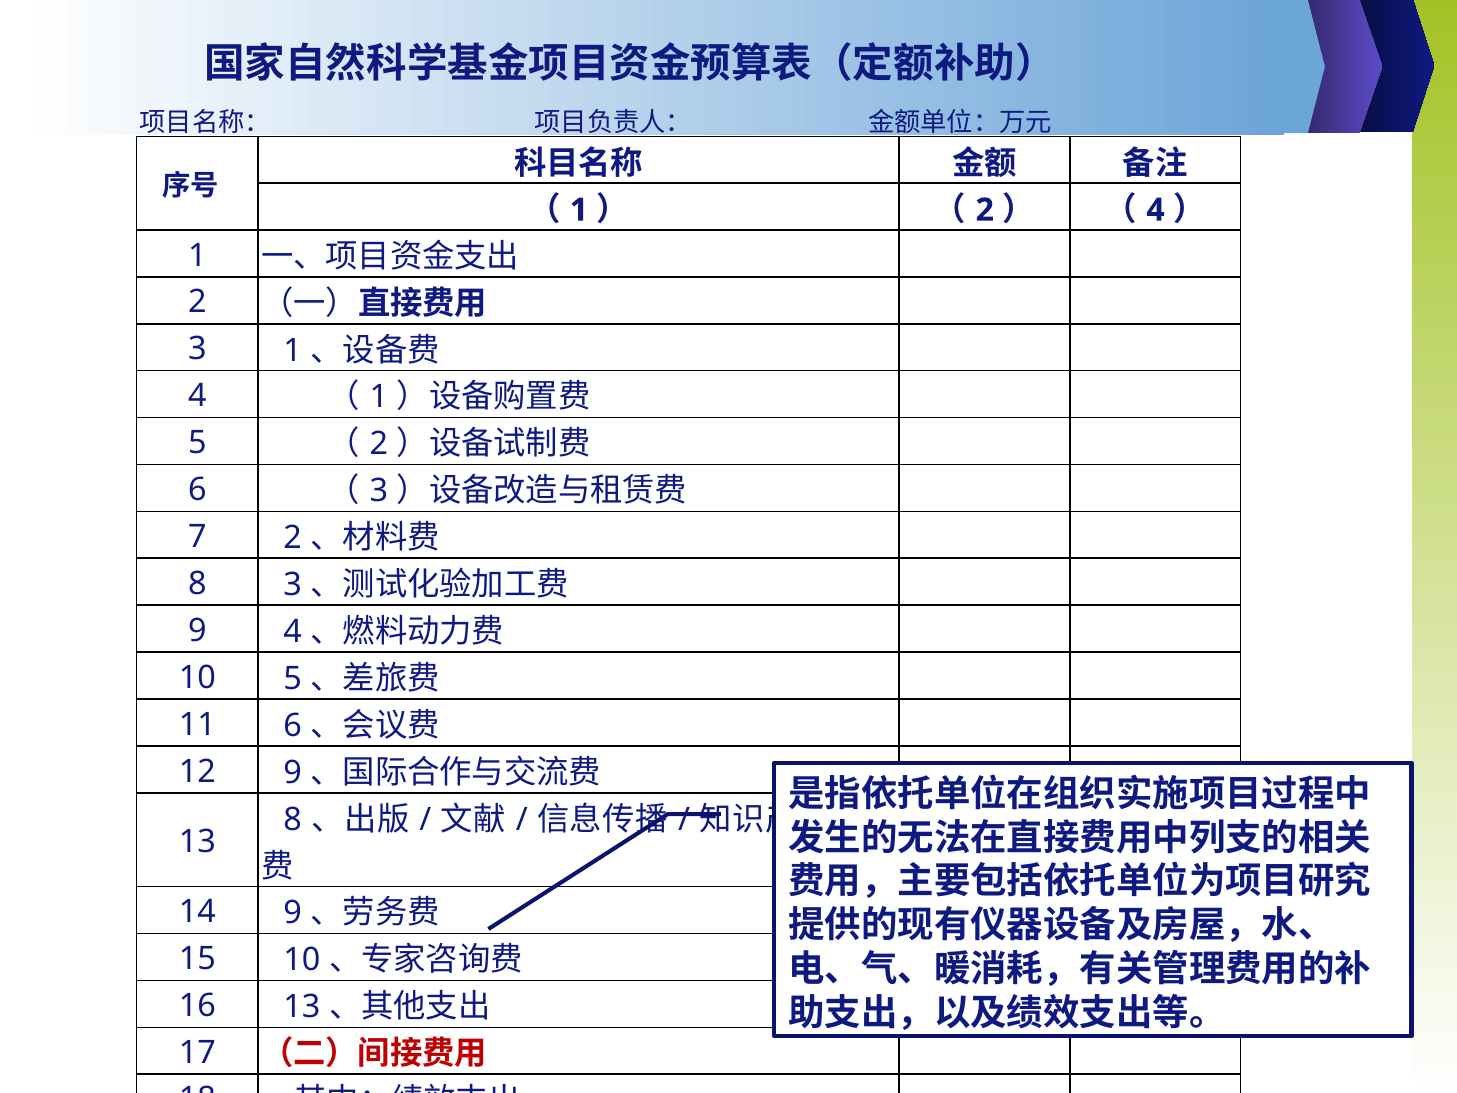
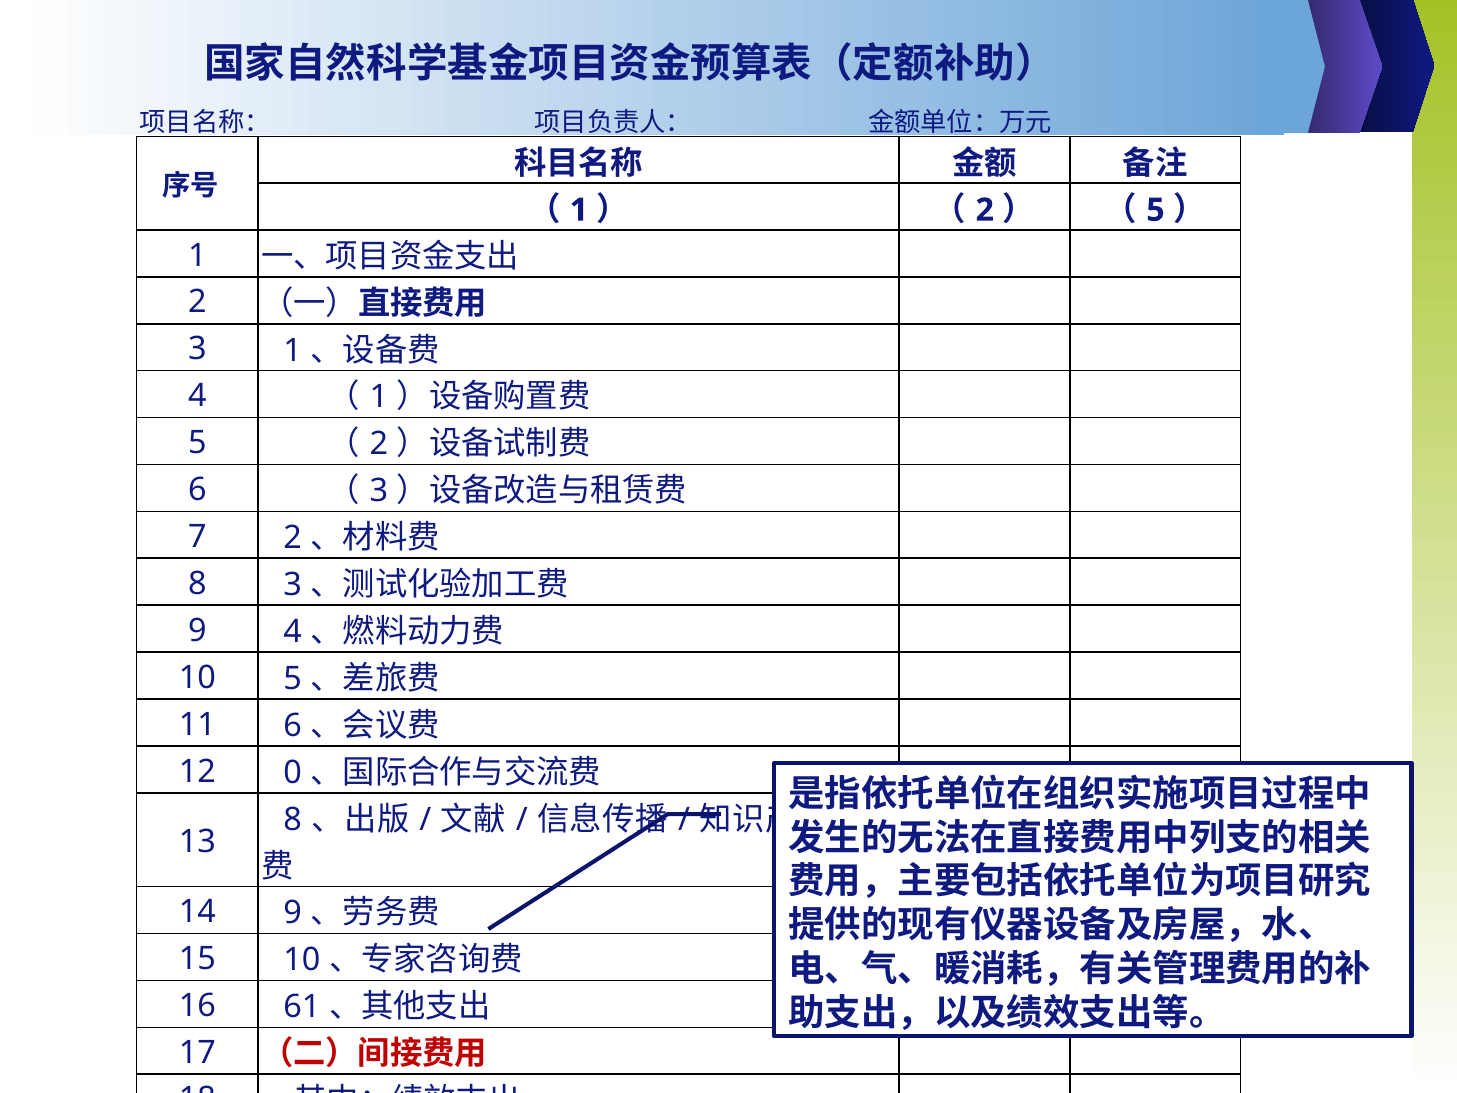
4: 4 -> 5 (1156, 210)
12 9: 9 -> 0 (293, 773)
16 13: 13 -> 61 (302, 1007)
